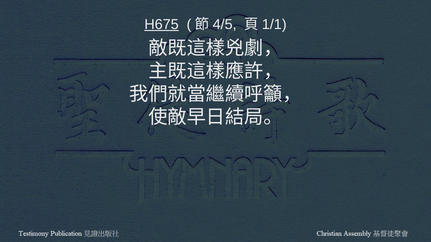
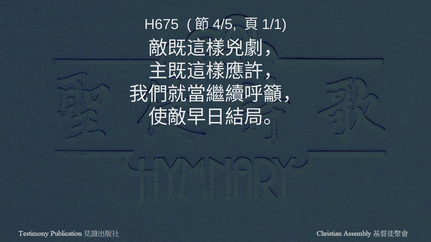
H675 underline: present -> none (162, 24)
